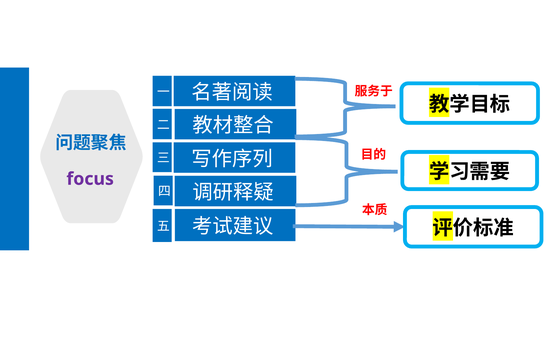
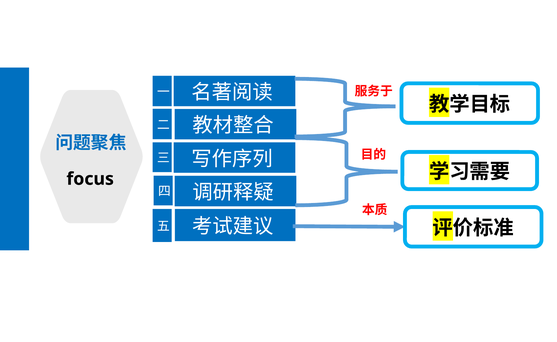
focus colour: purple -> black (90, 179)
